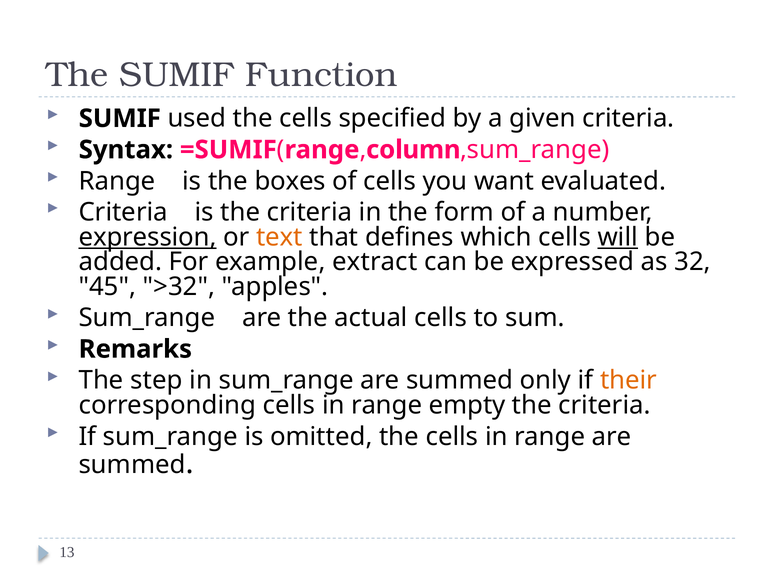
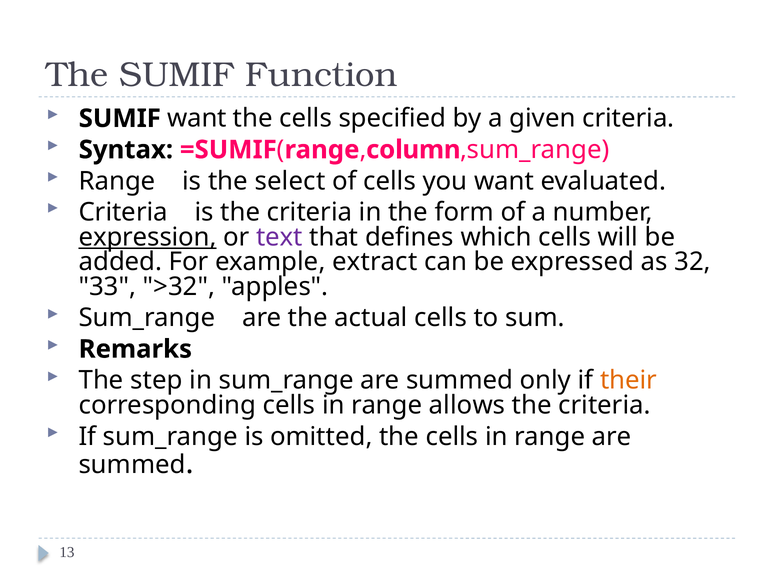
SUMIF used: used -> want (197, 118)
boxes: boxes -> select (290, 181)
text colour: orange -> purple (279, 237)
will underline: present -> none (618, 237)
45: 45 -> 33 (107, 286)
empty: empty -> allows (467, 405)
